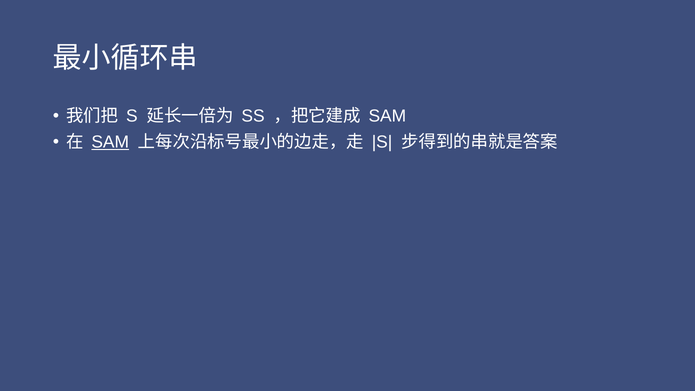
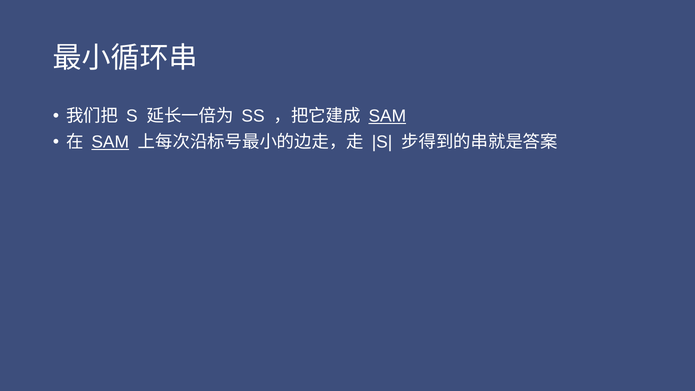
SAM underline: none -> present (387, 116)
